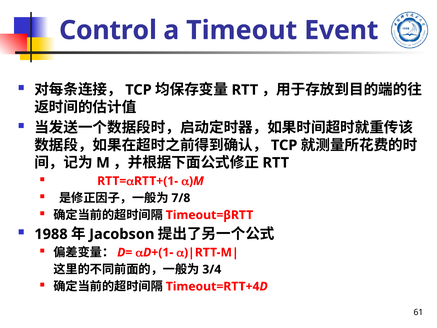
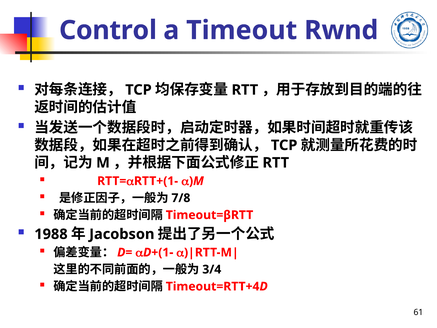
Event: Event -> Rwnd (341, 30)
